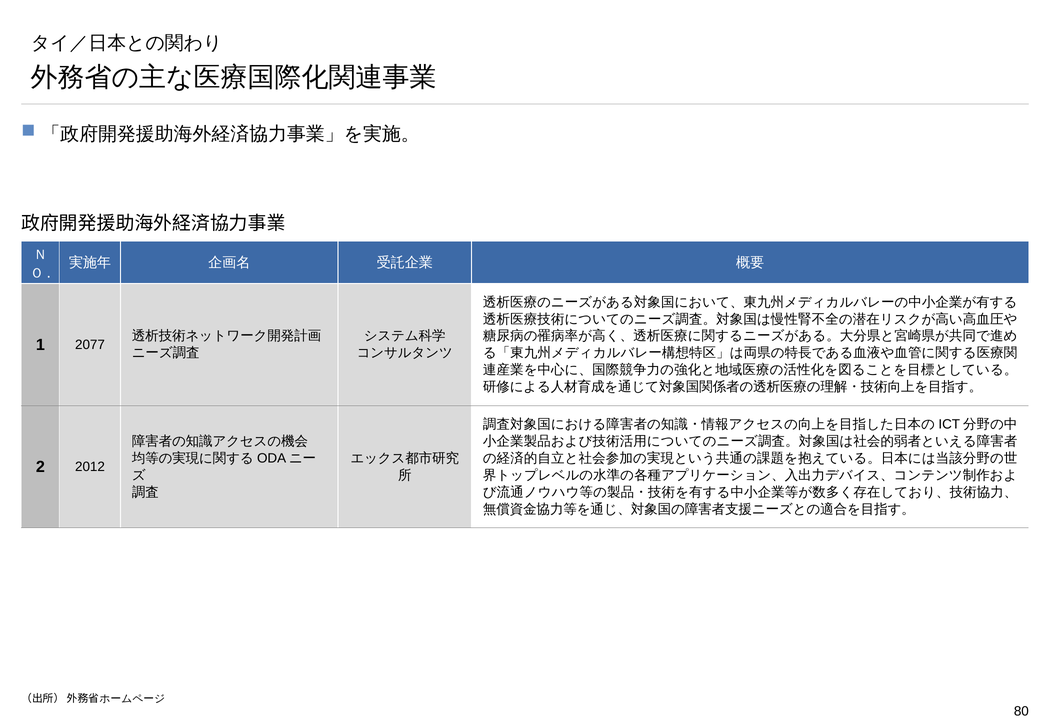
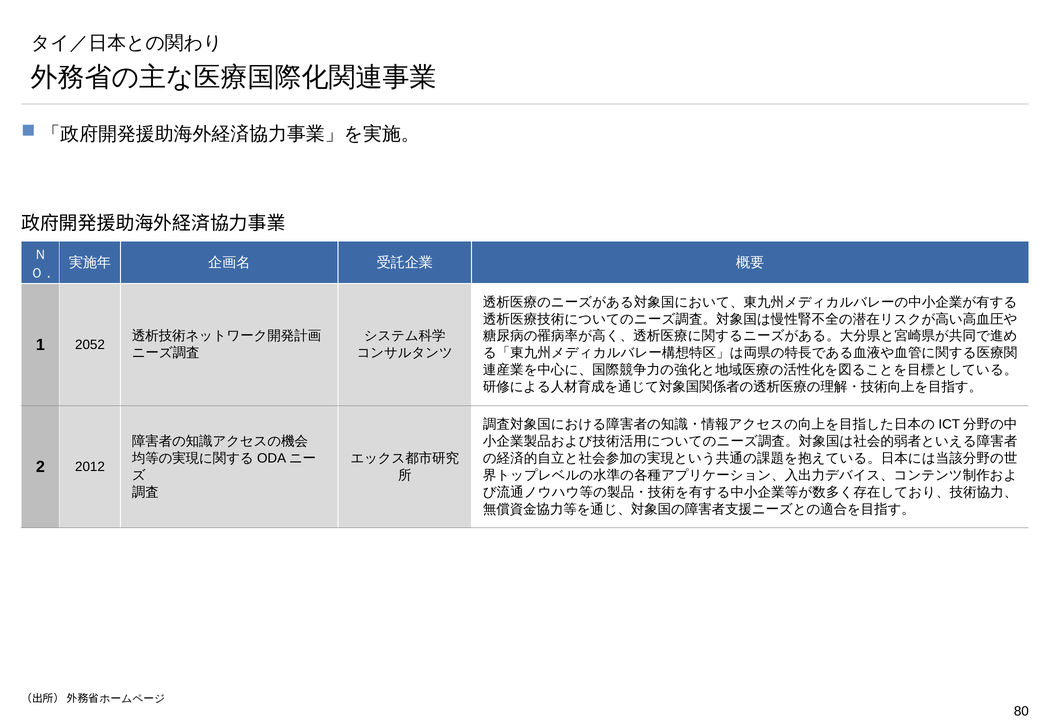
2077: 2077 -> 2052 (90, 345)
